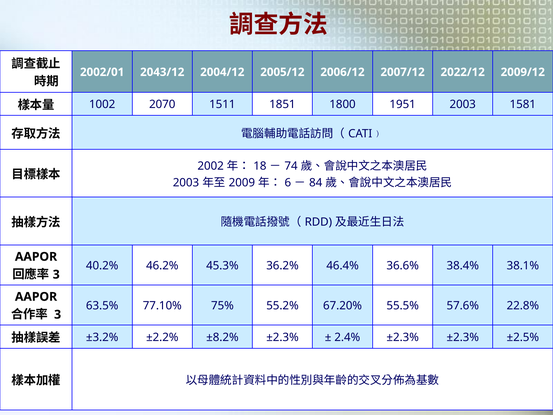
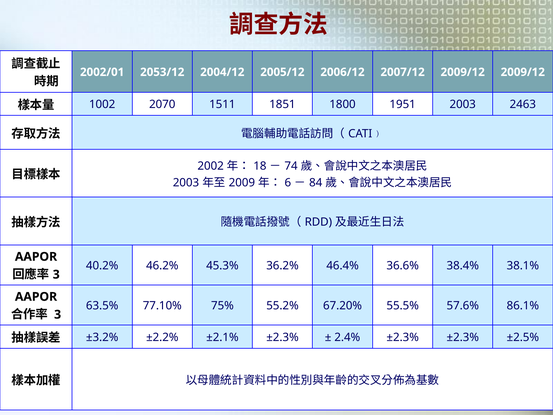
2043/12: 2043/12 -> 2053/12 (162, 72)
2007/12 2022/12: 2022/12 -> 2009/12 (463, 72)
1581: 1581 -> 2463 (523, 104)
22.8%: 22.8% -> 86.1% (523, 305)
±8.2%: ±8.2% -> ±2.1% (222, 337)
